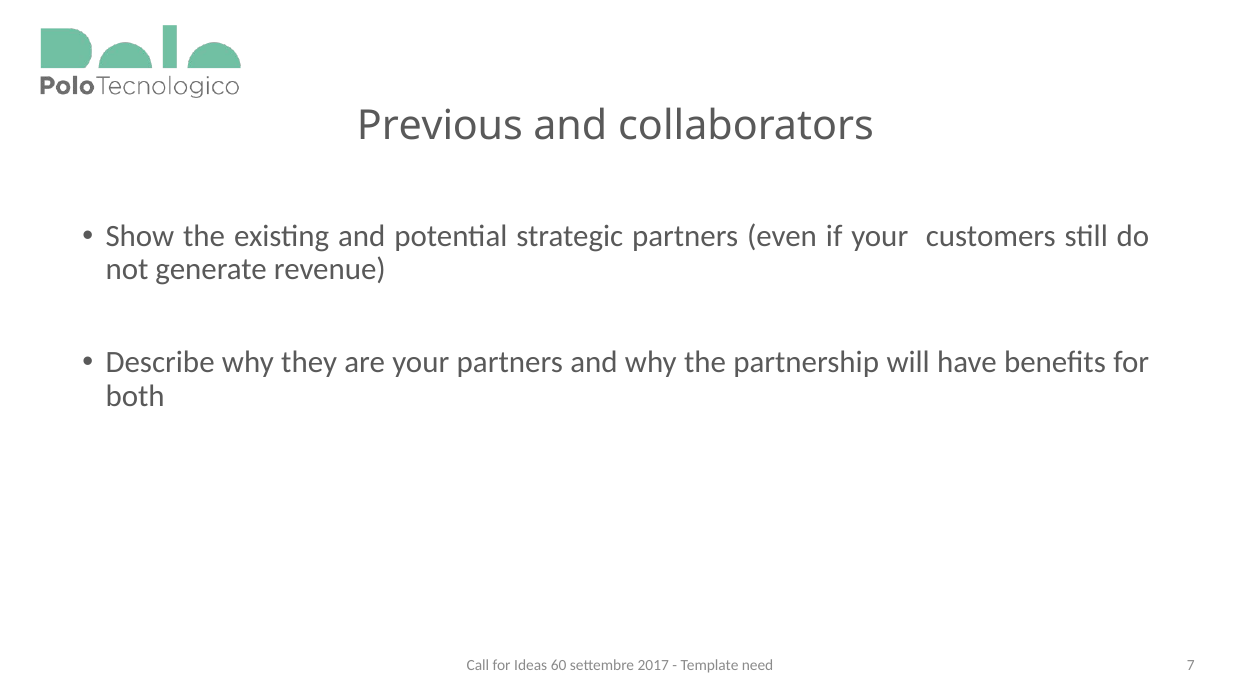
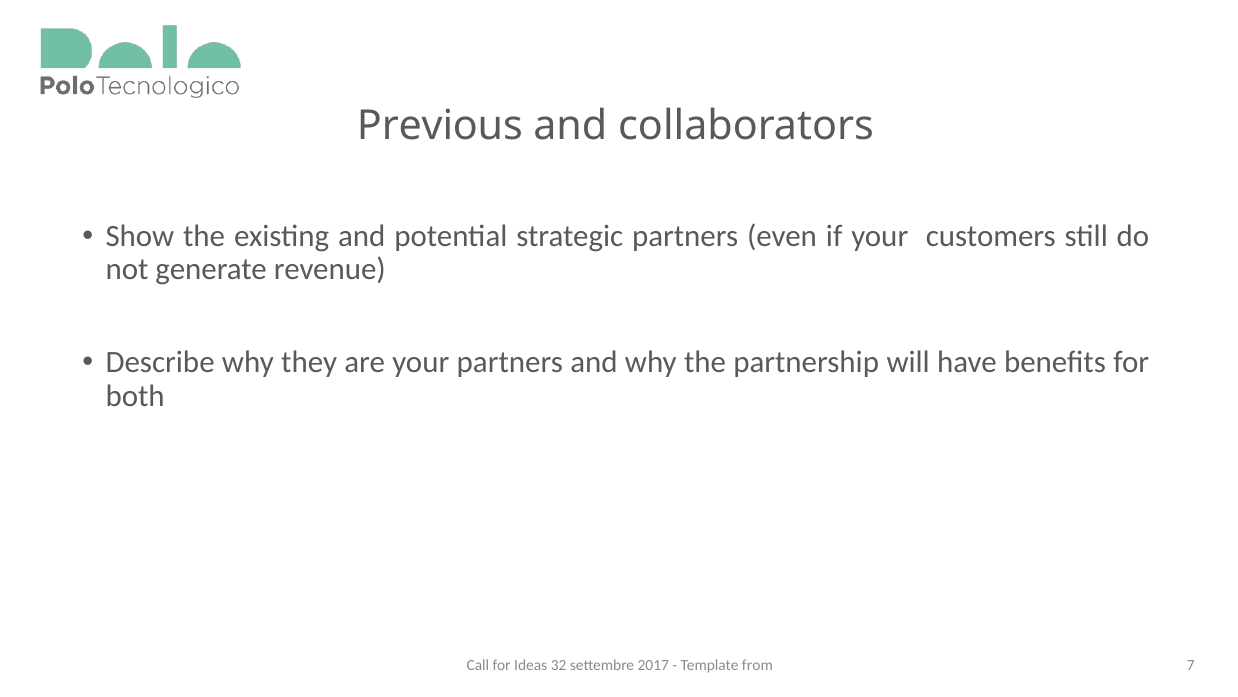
60: 60 -> 32 (559, 665)
need: need -> from (758, 665)
